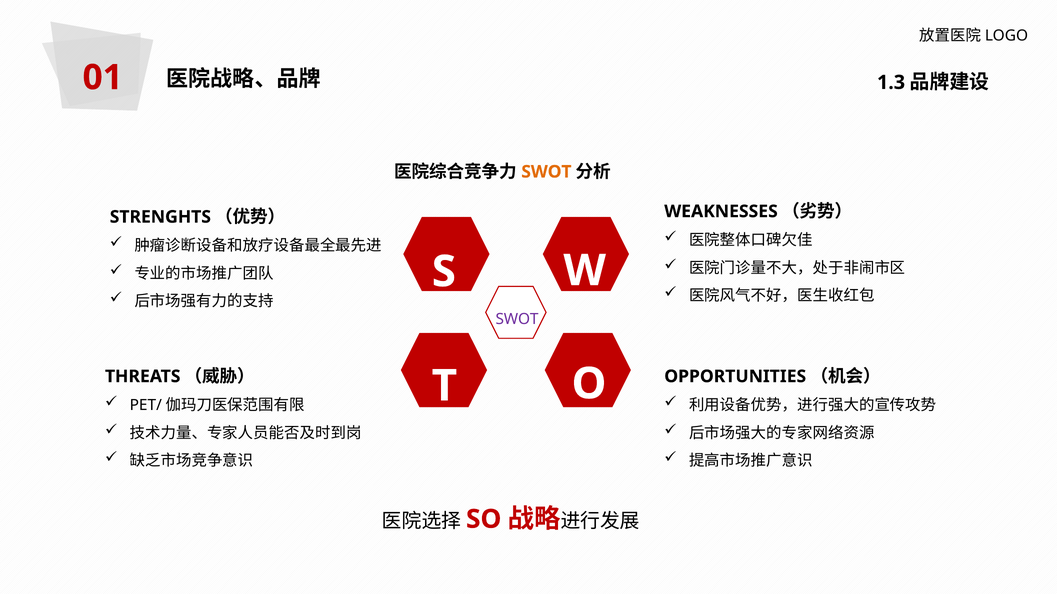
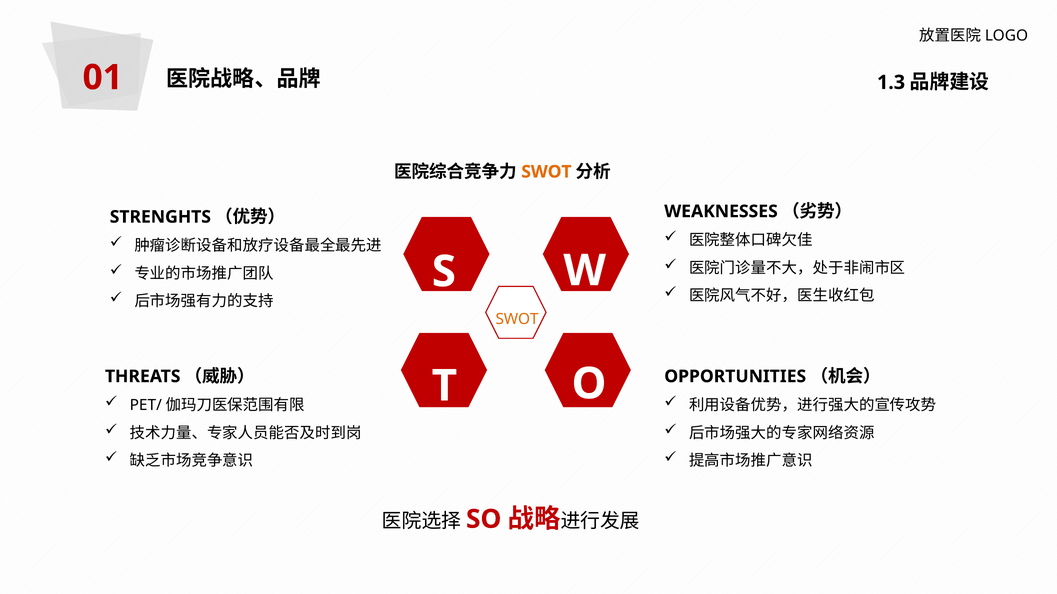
SWOT colour: purple -> orange (517, 319)
